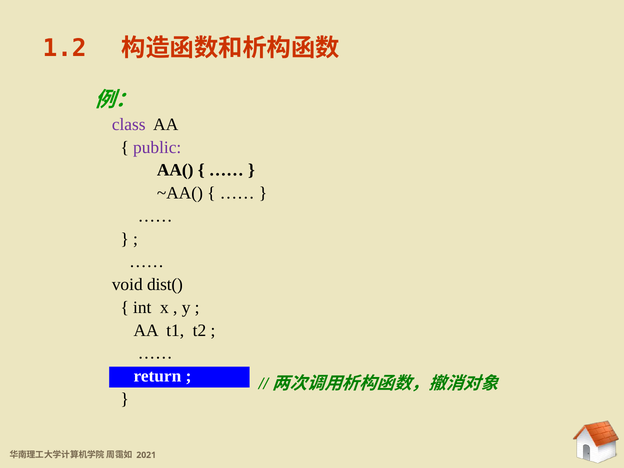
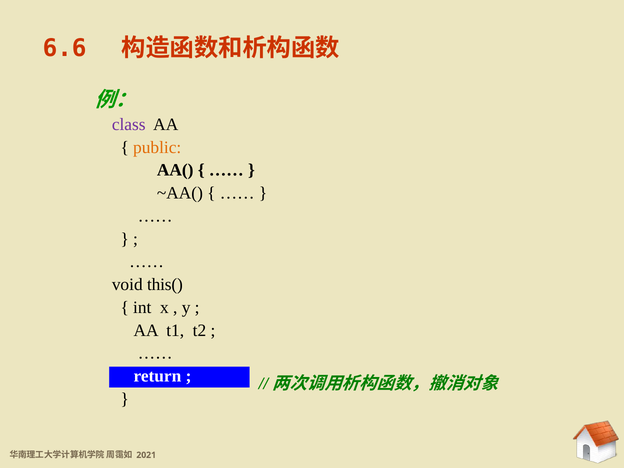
1.2: 1.2 -> 6.6 (65, 48)
public colour: purple -> orange (157, 147)
dist(: dist( -> this( (165, 285)
